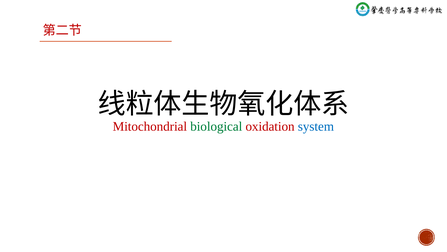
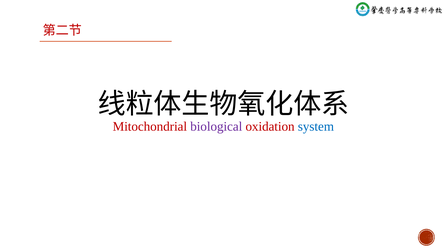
biological colour: green -> purple (216, 126)
